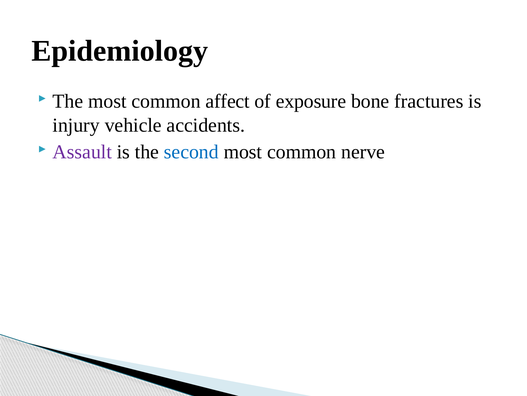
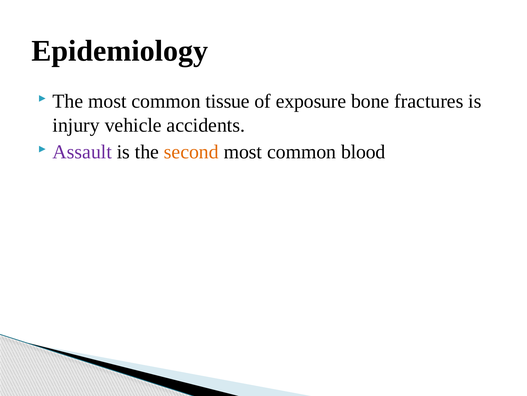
affect: affect -> tissue (228, 101)
second colour: blue -> orange (191, 152)
nerve: nerve -> blood (363, 152)
